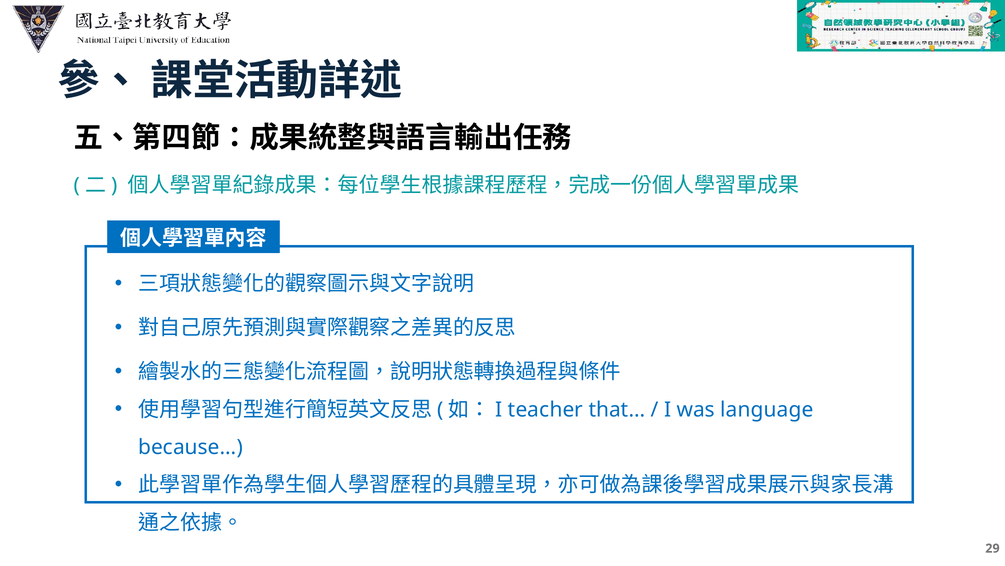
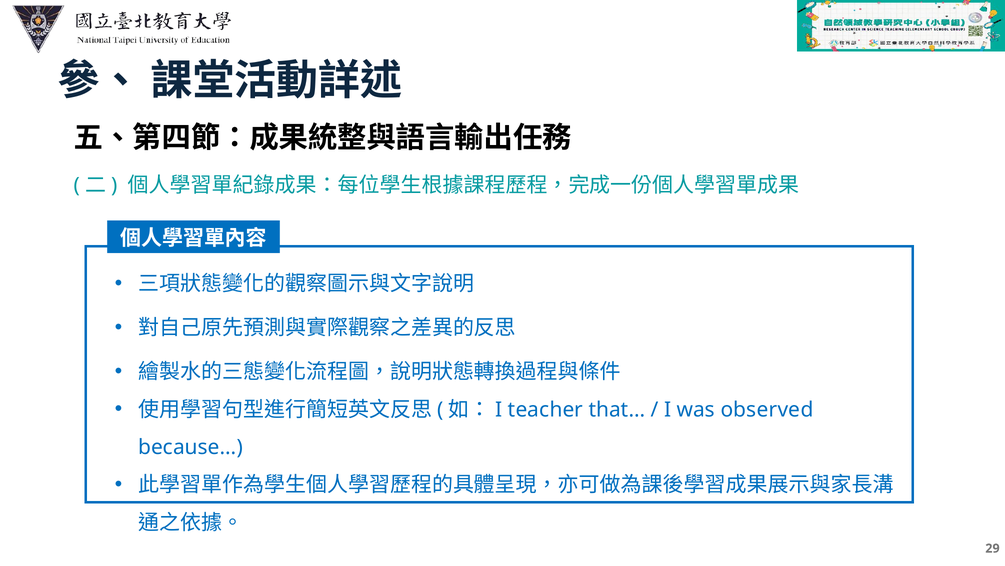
language: language -> observed (767, 409)
